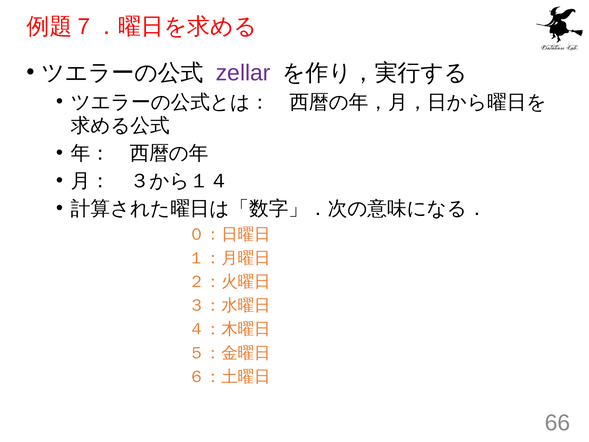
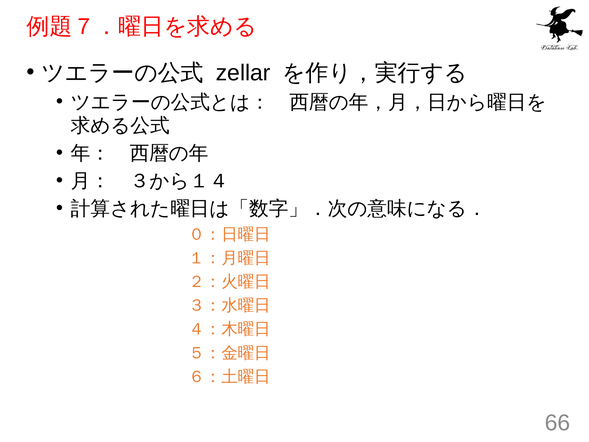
zellar colour: purple -> black (243, 73)
